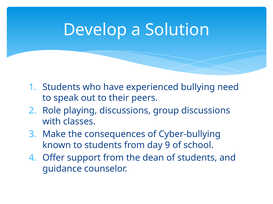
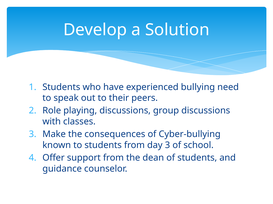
day 9: 9 -> 3 (167, 146)
